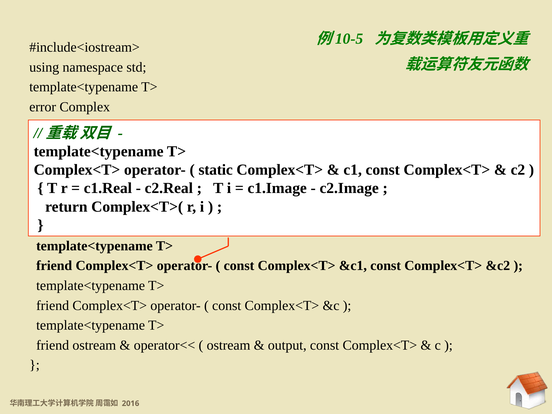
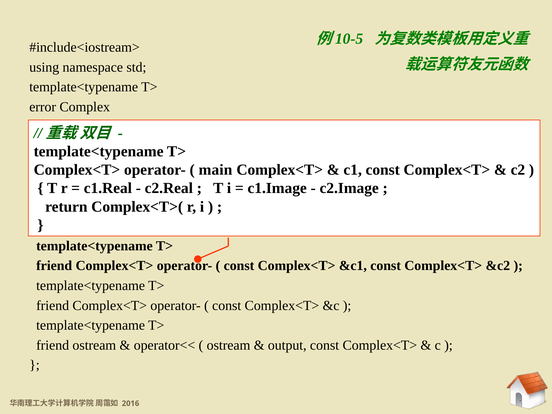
static: static -> main (215, 170)
